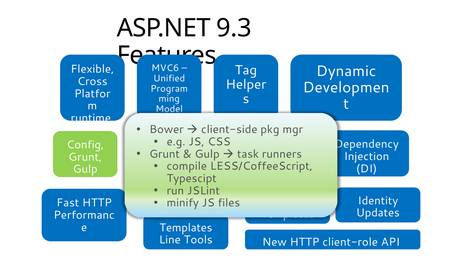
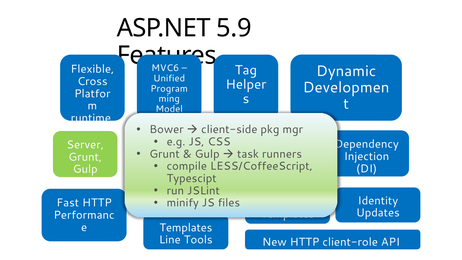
9.3: 9.3 -> 5.9 (234, 28)
Config: Config -> Server (85, 145)
